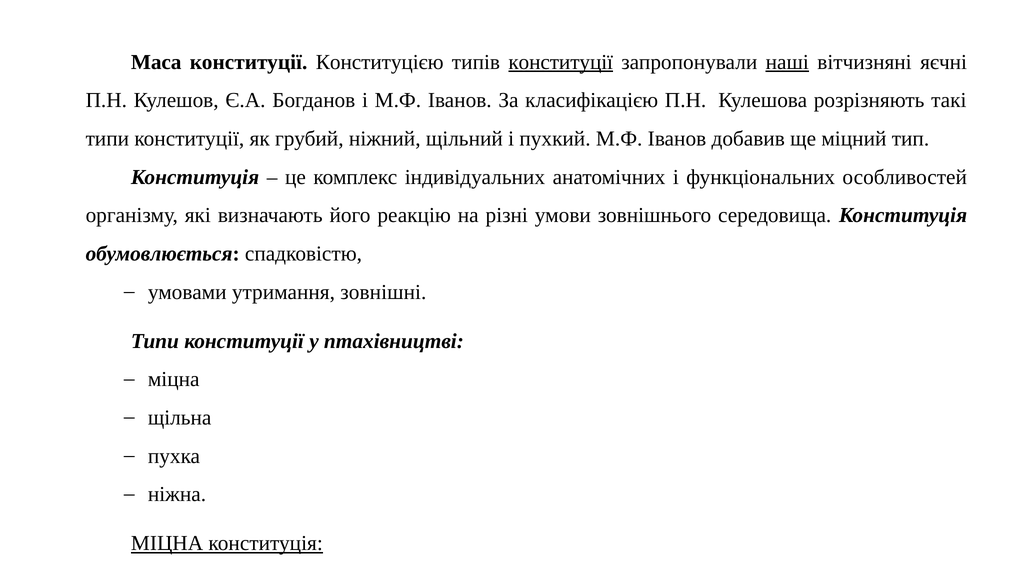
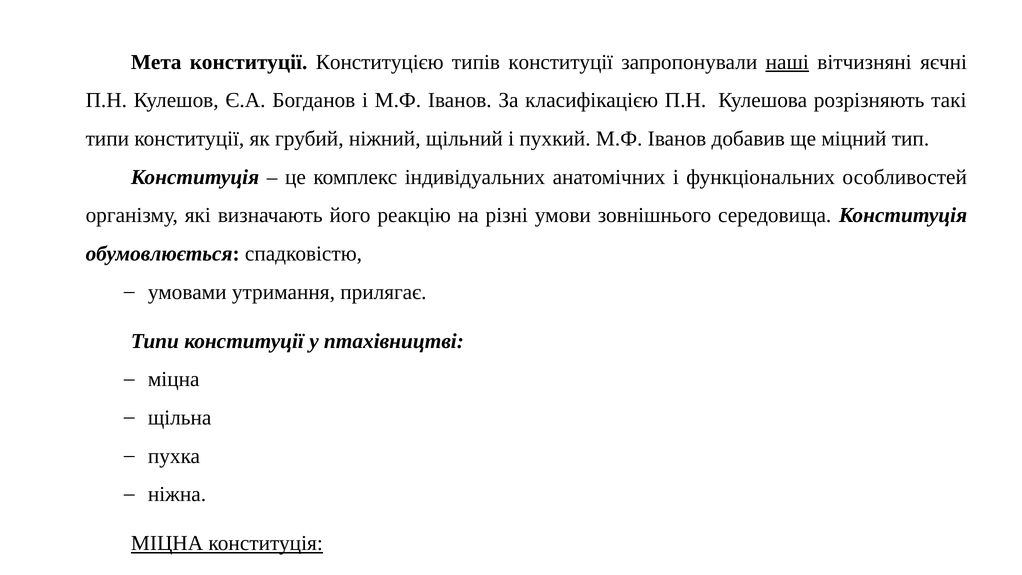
Маса: Маса -> Мета (156, 62)
конституції underline: present -> none (561, 62)
зовнішні: зовнішні -> прилягає (383, 292)
